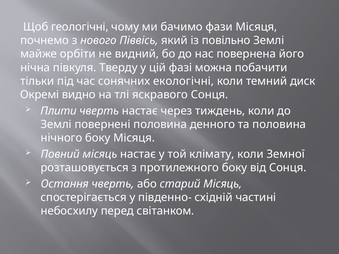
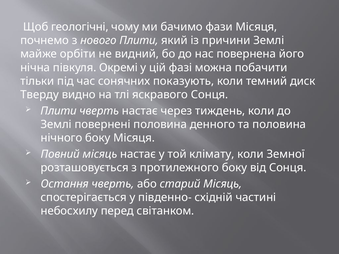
нового Піввісь: Піввісь -> Плити (139, 40)
повільно: повільно -> причини (226, 40)
Тверду: Тверду -> Окремі (118, 68)
екологічні: екологічні -> показують (184, 81)
Окремі: Окремі -> Тверду (40, 95)
